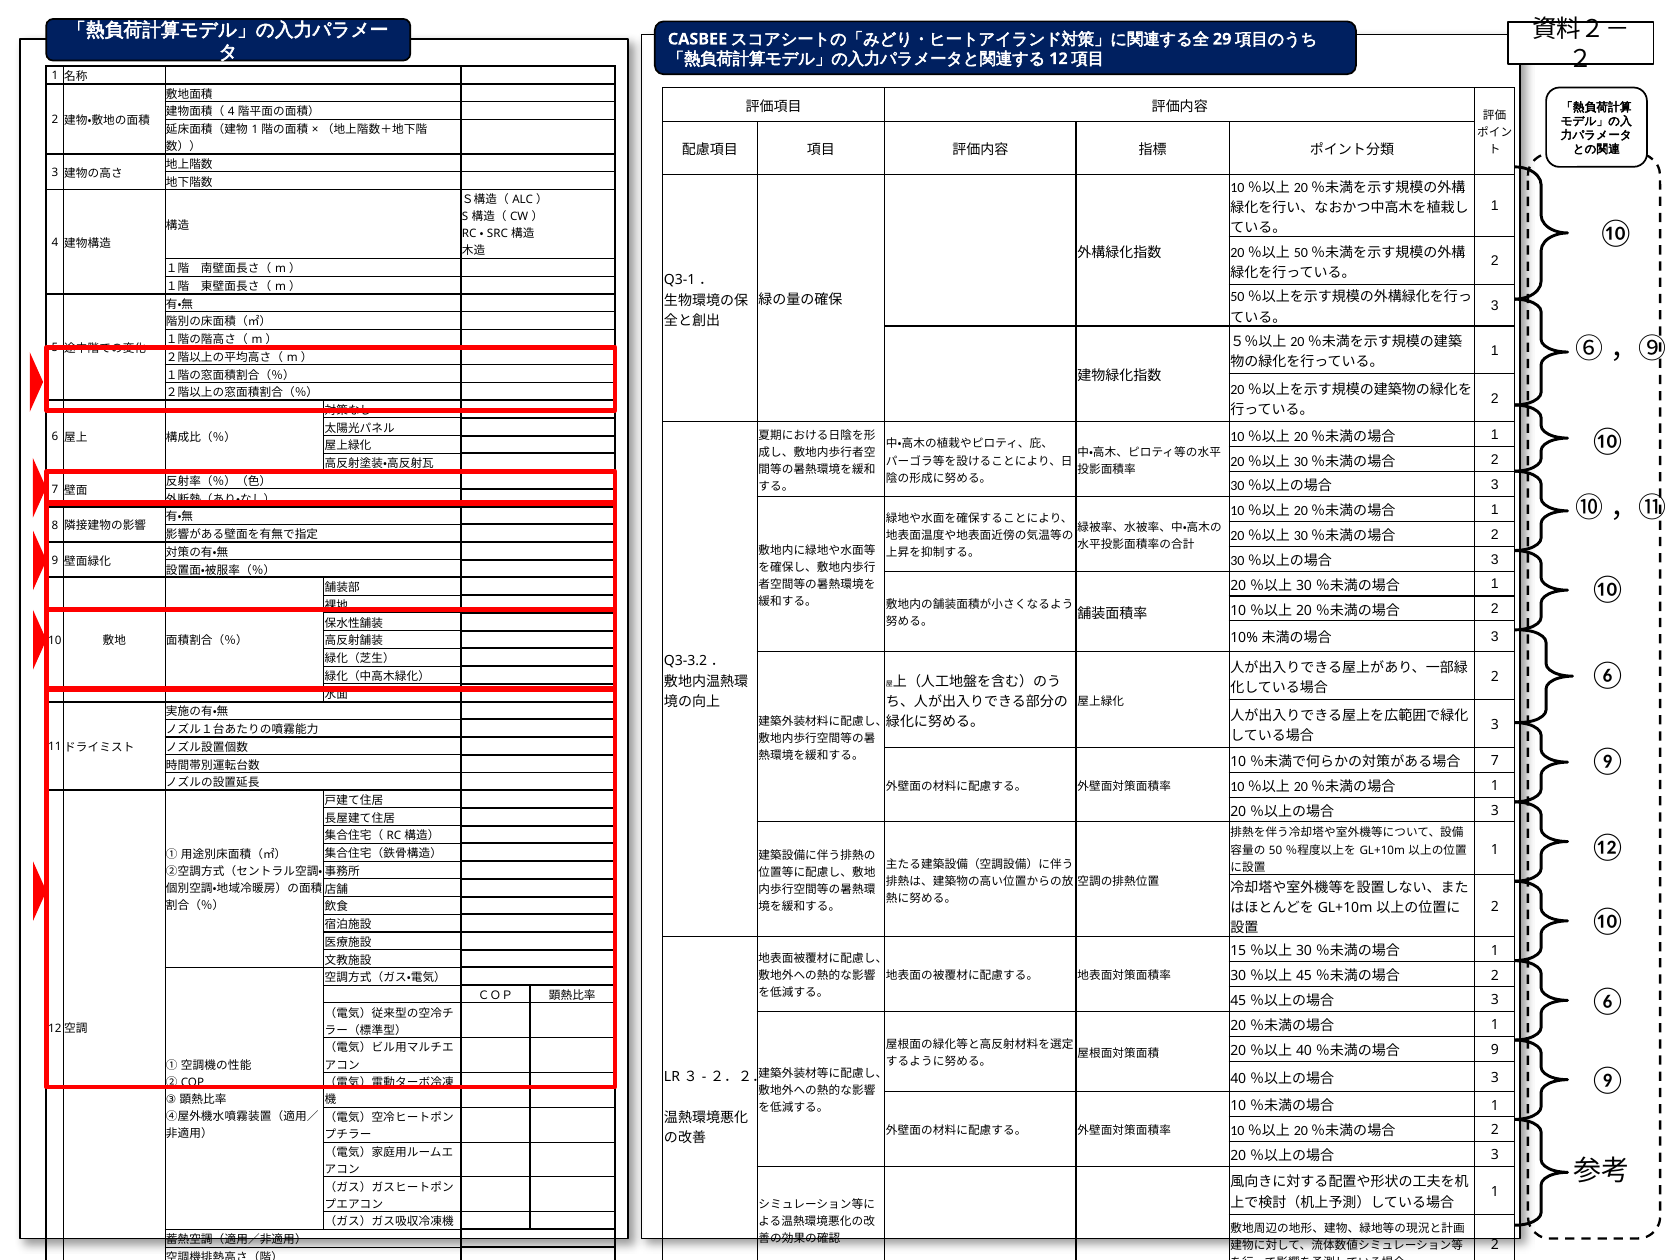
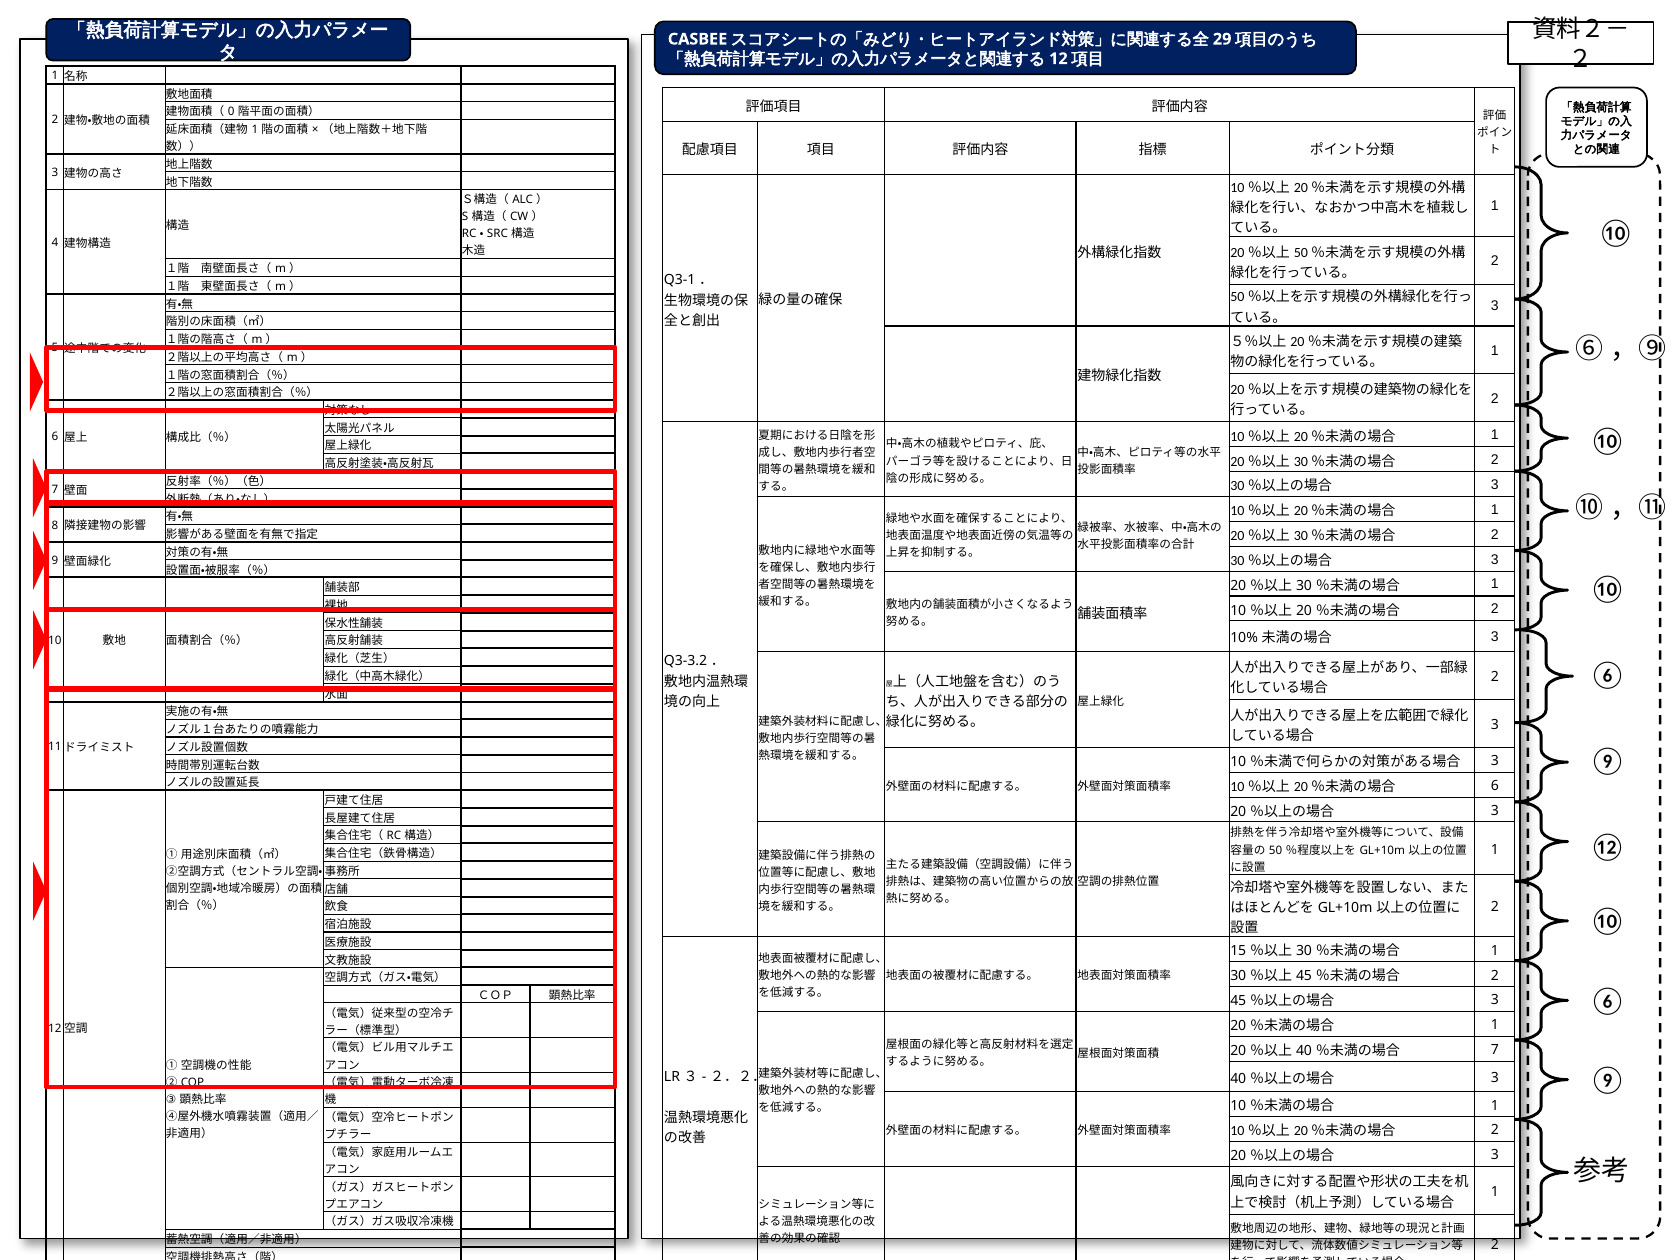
4: 4 -> 0 (231, 112)
7: 7 -> 3 (1495, 761)
1: 1 -> 6 (1495, 786)
9: 9 -> 7 (1495, 1050)
